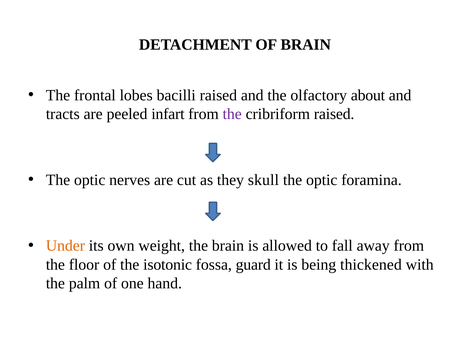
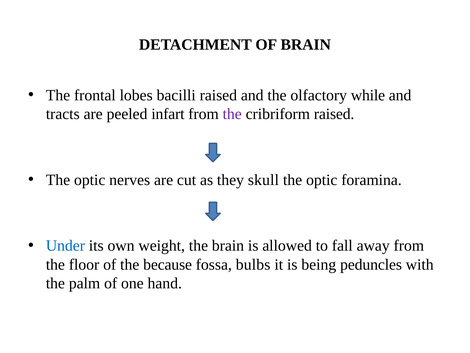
about: about -> while (368, 95)
Under colour: orange -> blue (65, 245)
isotonic: isotonic -> because (168, 264)
guard: guard -> bulbs (253, 264)
thickened: thickened -> peduncles (371, 264)
